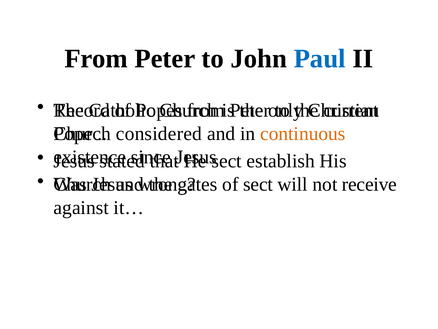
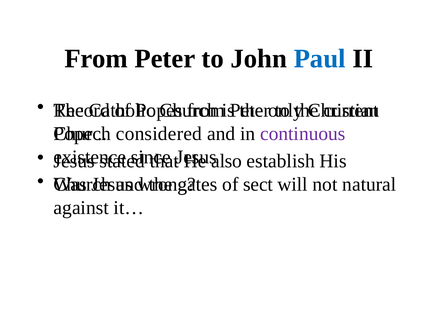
continuous colour: orange -> purple (303, 133)
sect: sect -> also (227, 161)
receive: receive -> natural (369, 184)
